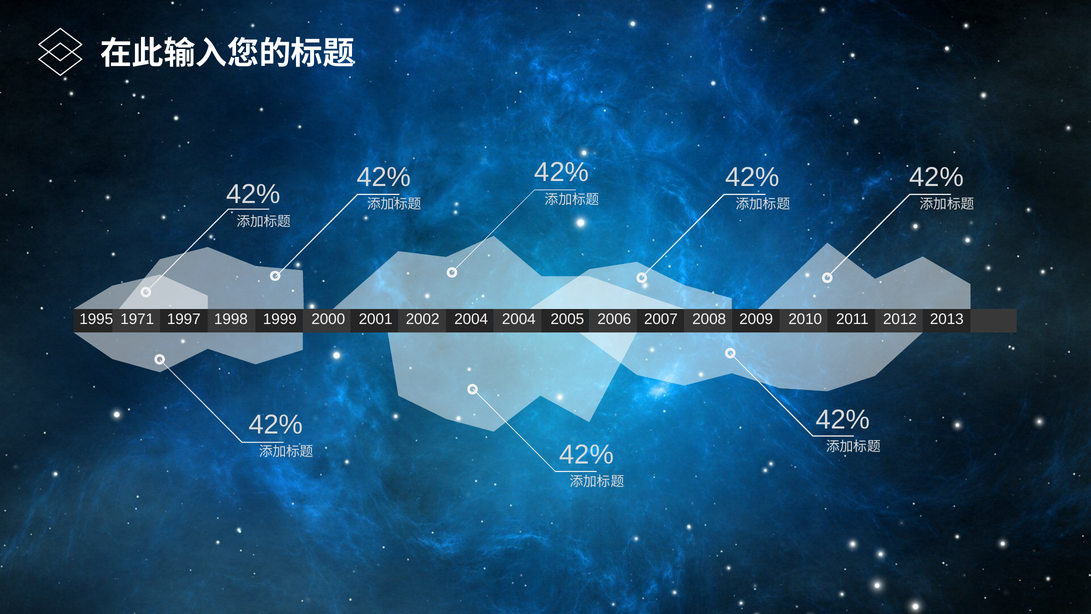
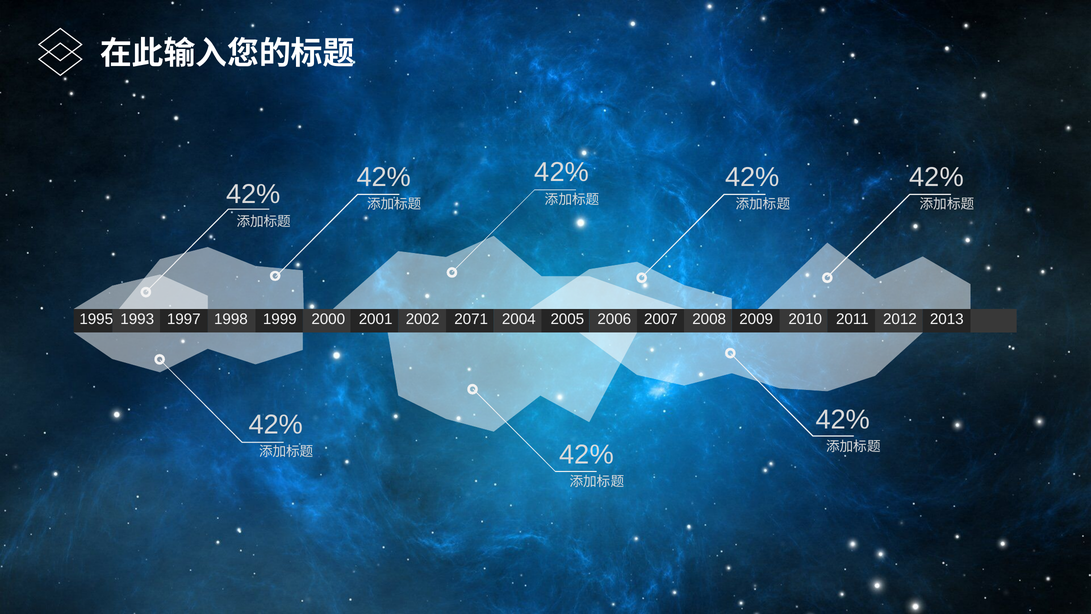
1971: 1971 -> 1993 (137, 319)
2004: 2004 -> 2071 (471, 319)
